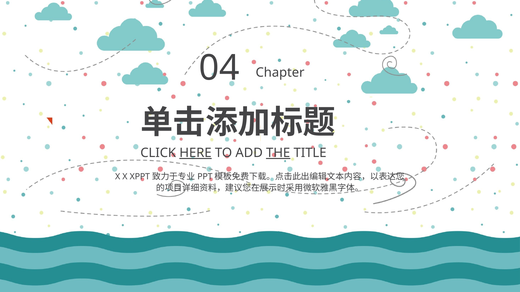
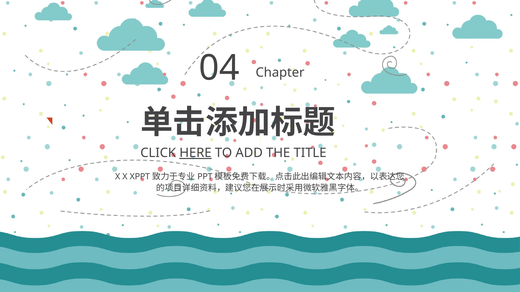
THE underline: present -> none (278, 153)
